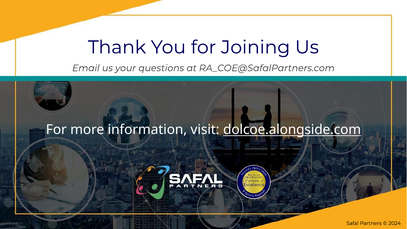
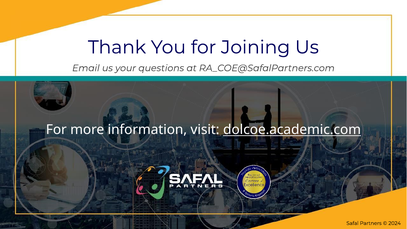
dolcoe.alongside.com: dolcoe.alongside.com -> dolcoe.academic.com (292, 130)
